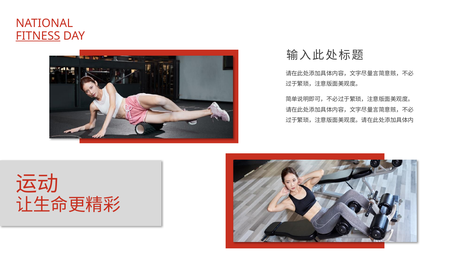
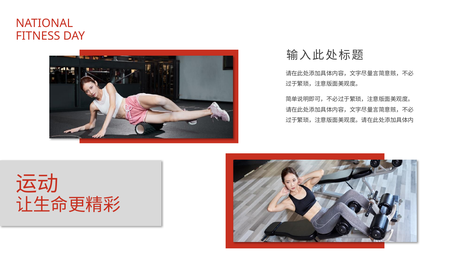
FITNESS underline: present -> none (38, 36)
